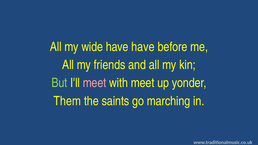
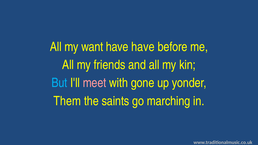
wide: wide -> want (92, 47)
But colour: light green -> light blue (59, 83)
with meet: meet -> gone (143, 83)
